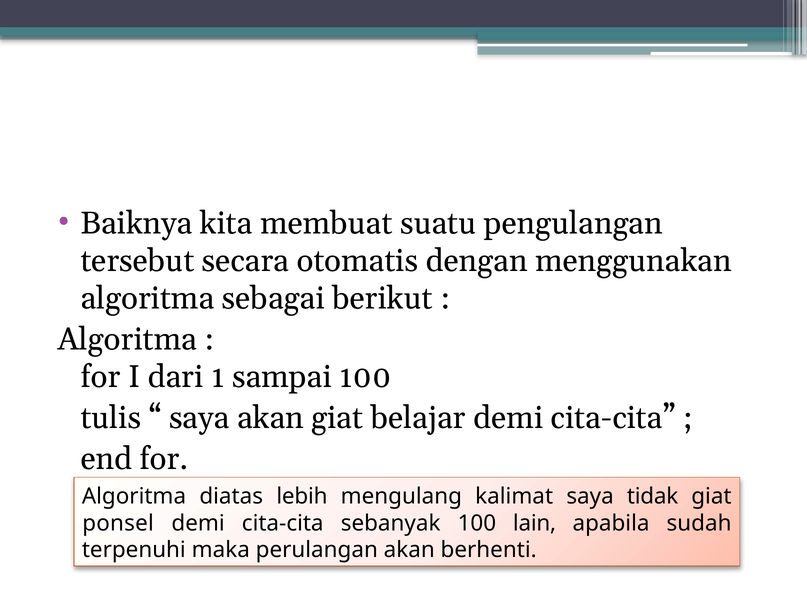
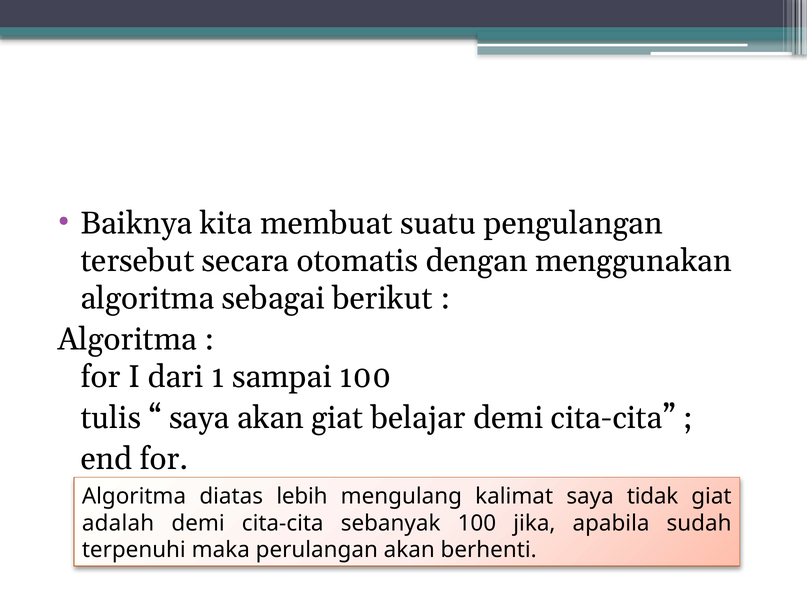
ponsel: ponsel -> adalah (118, 523)
lain: lain -> jika (534, 523)
